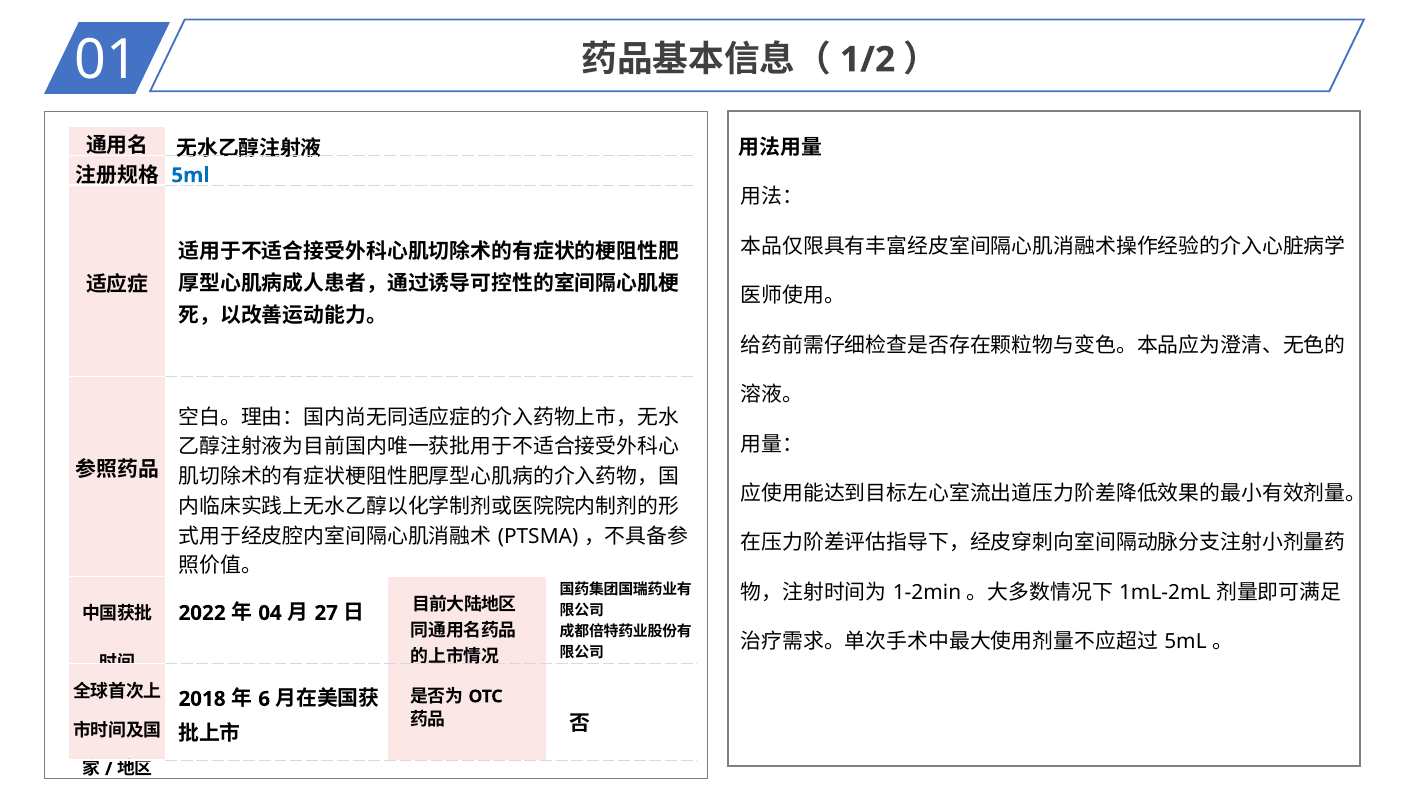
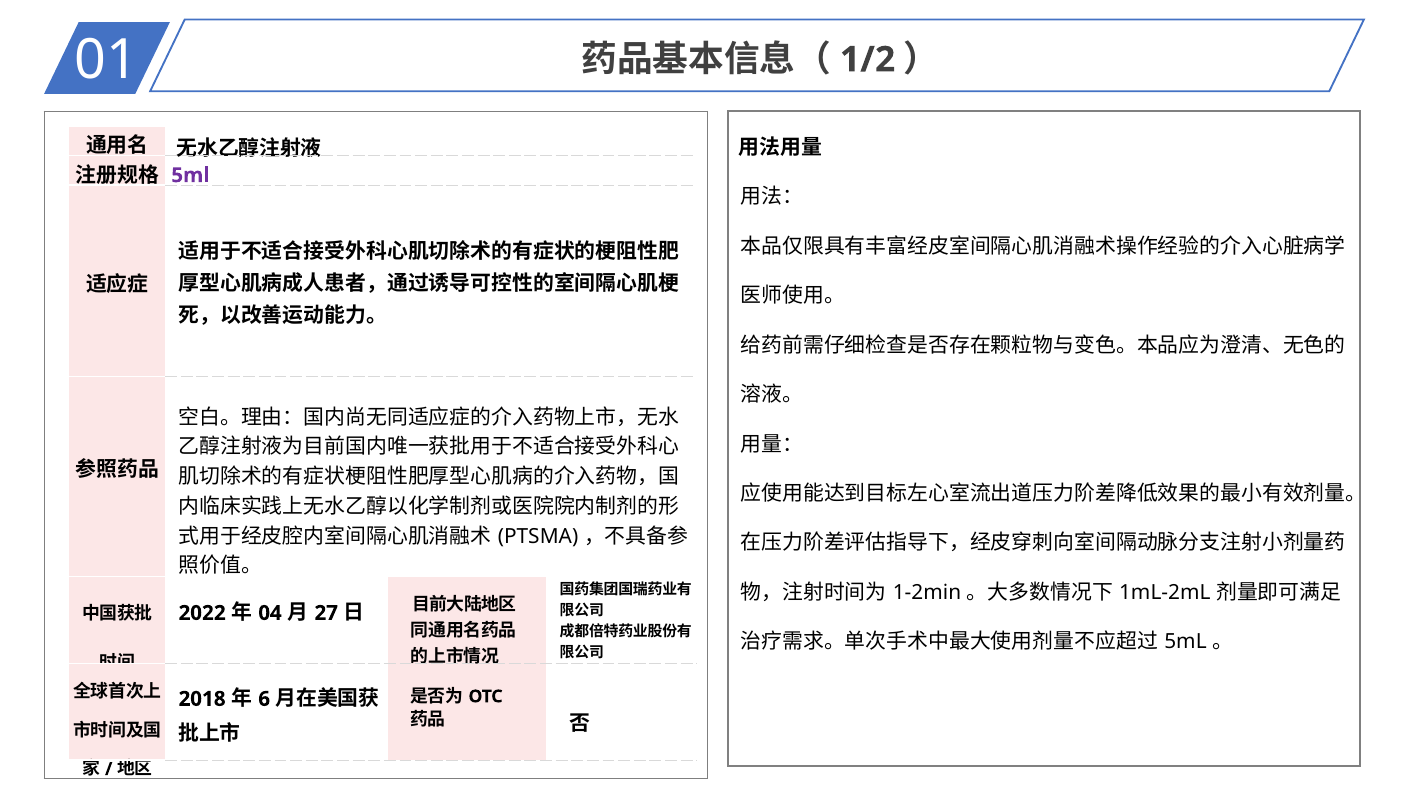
5ml colour: blue -> purple (190, 175)
